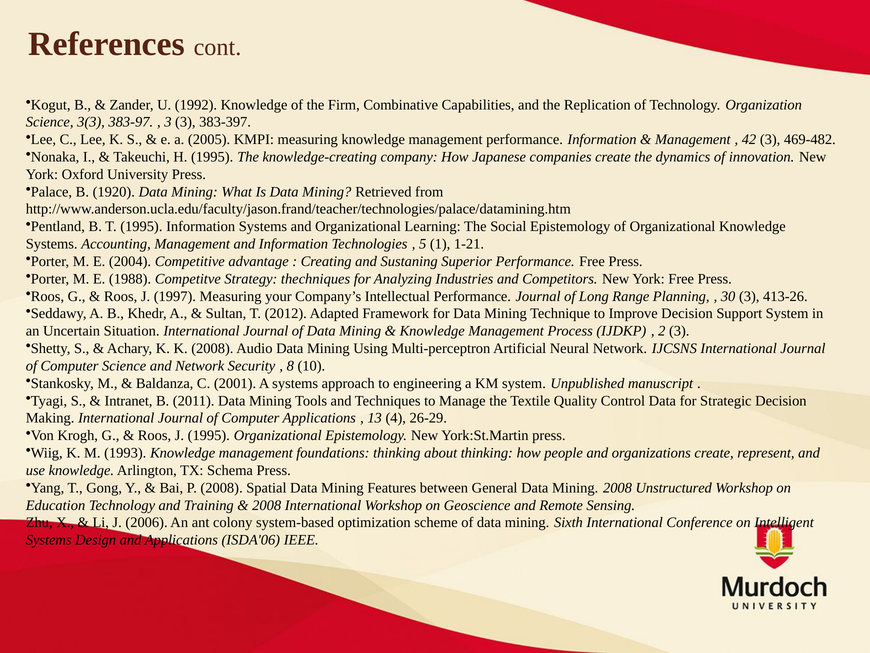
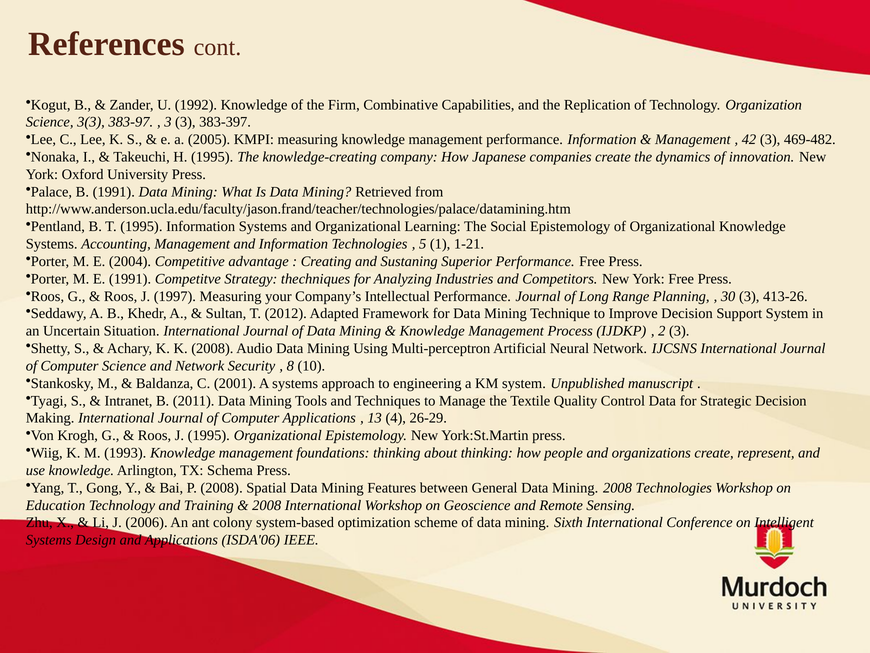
B 1920: 1920 -> 1991 (114, 192)
E 1988: 1988 -> 1991 (130, 279)
2008 Unstructured: Unstructured -> Technologies (674, 487)
